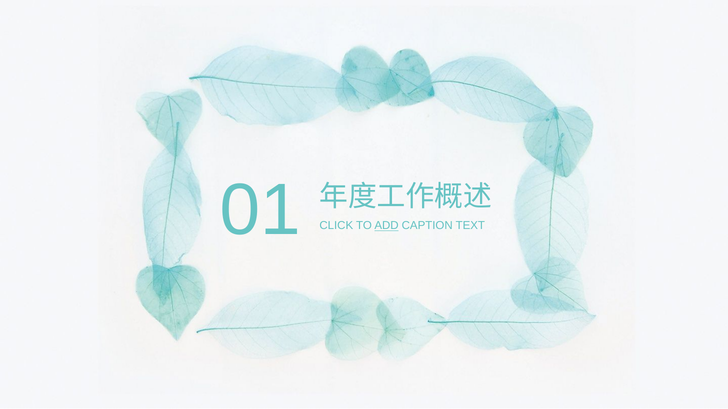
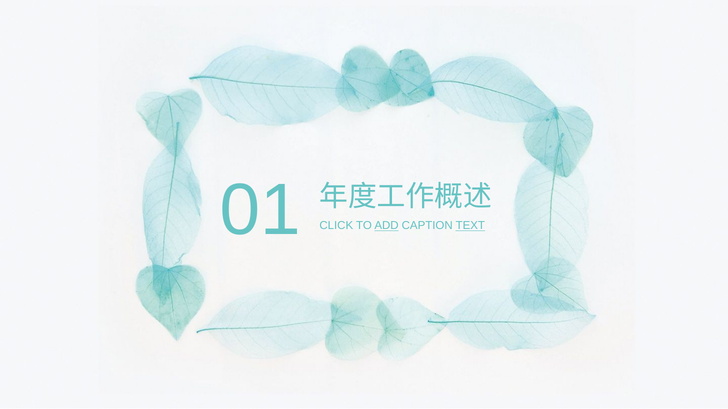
TEXT underline: none -> present (470, 226)
